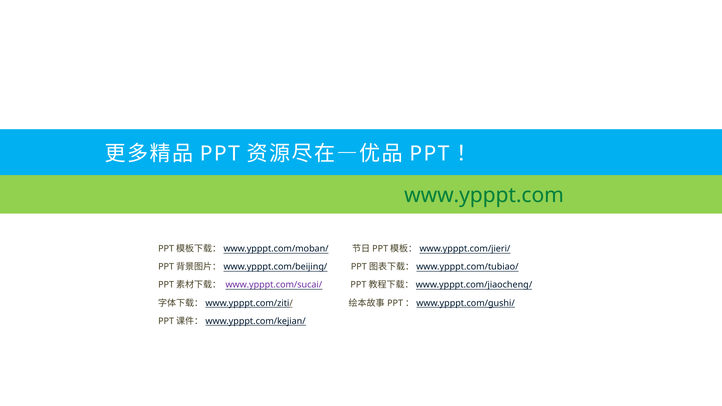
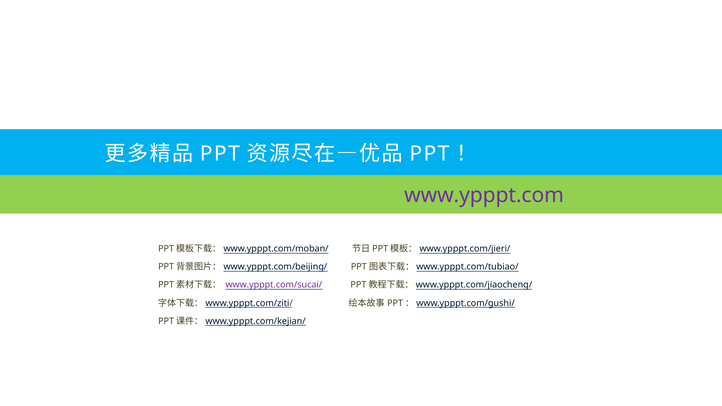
www.ypppt.com colour: green -> purple (484, 196)
